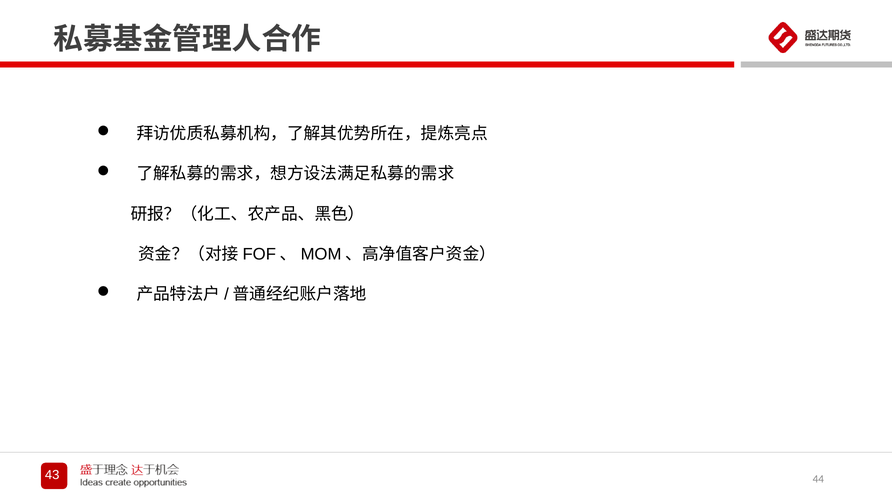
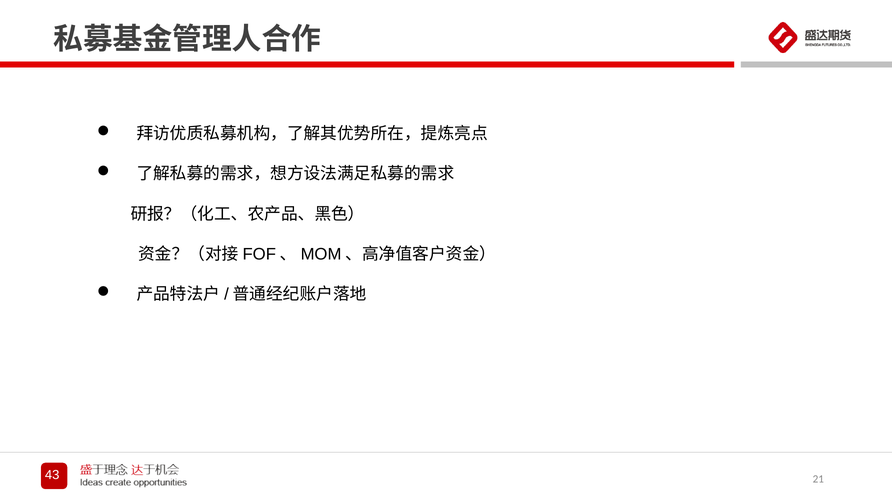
44: 44 -> 21 (818, 479)
